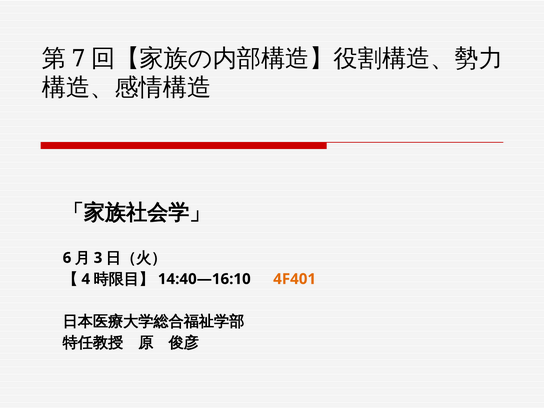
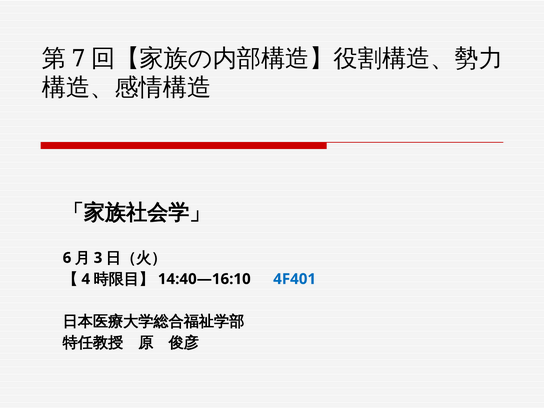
4F401 colour: orange -> blue (295, 279)
